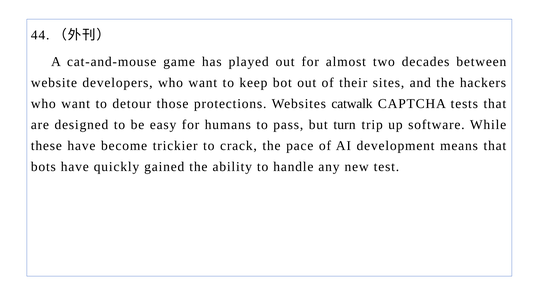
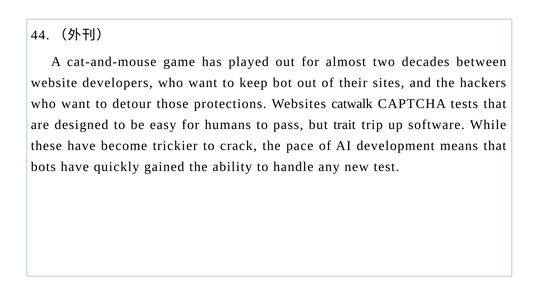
turn: turn -> trait (345, 125)
